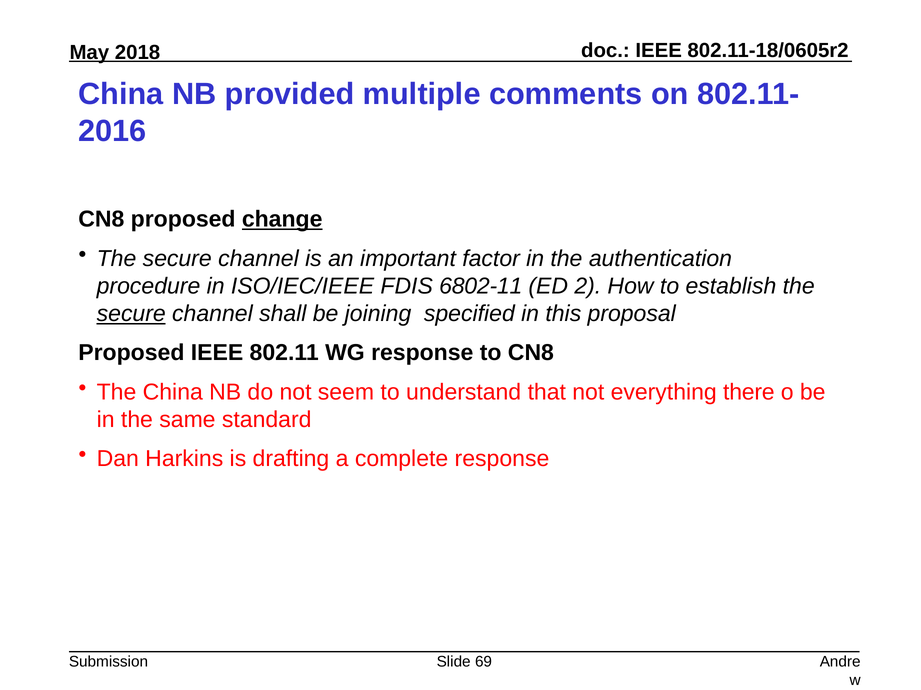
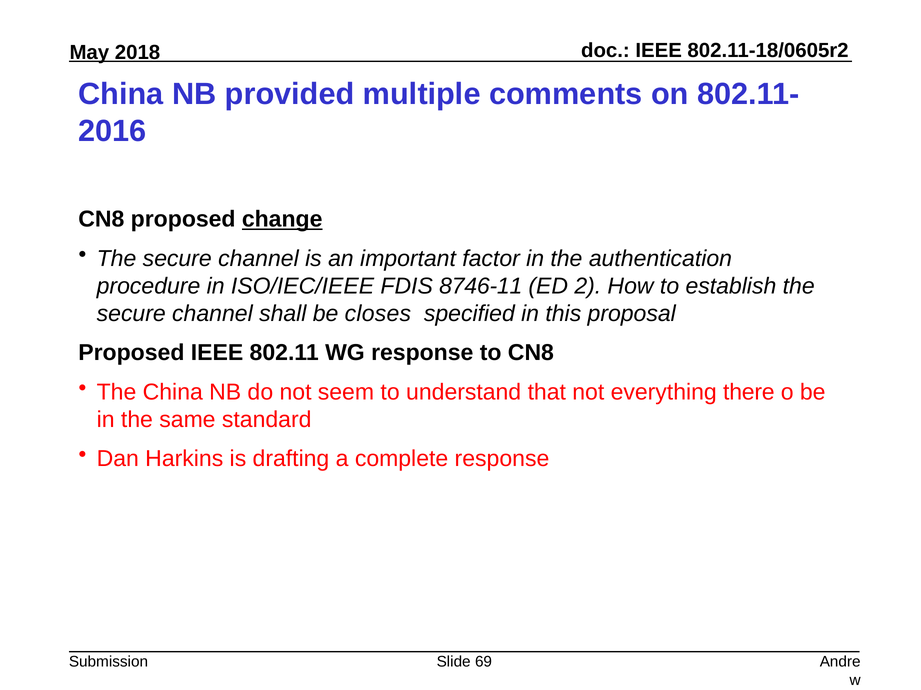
6802-11: 6802-11 -> 8746-11 (481, 286)
secure underline: present -> none (131, 314)
joining: joining -> closes (378, 314)
